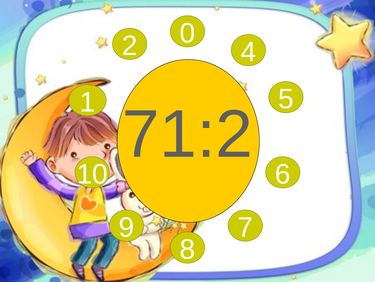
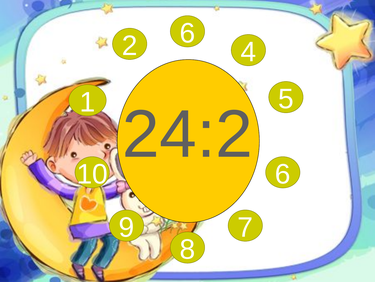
2 0: 0 -> 6 (187, 33)
71:2: 71:2 -> 24:2 (187, 134)
